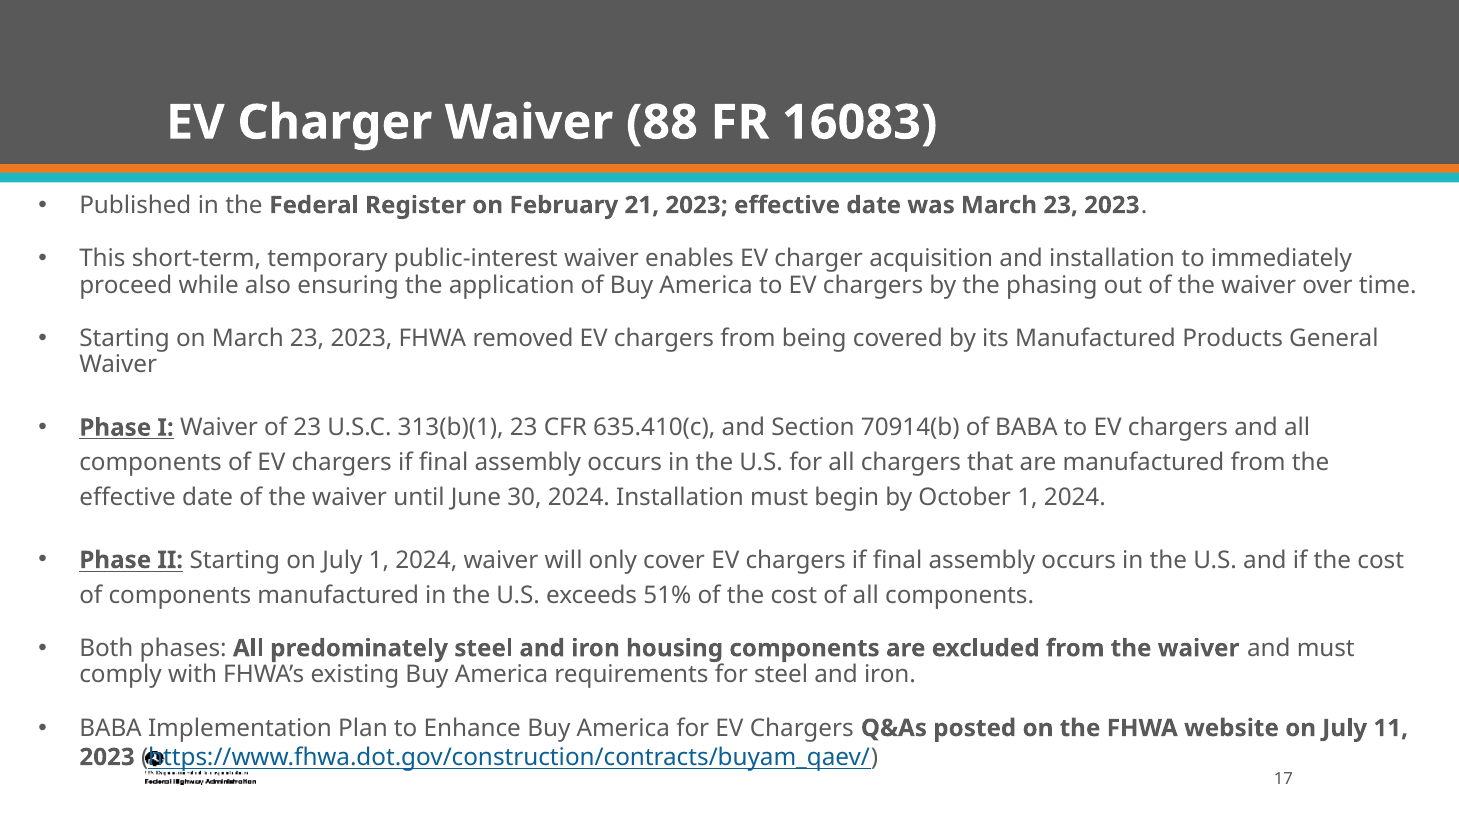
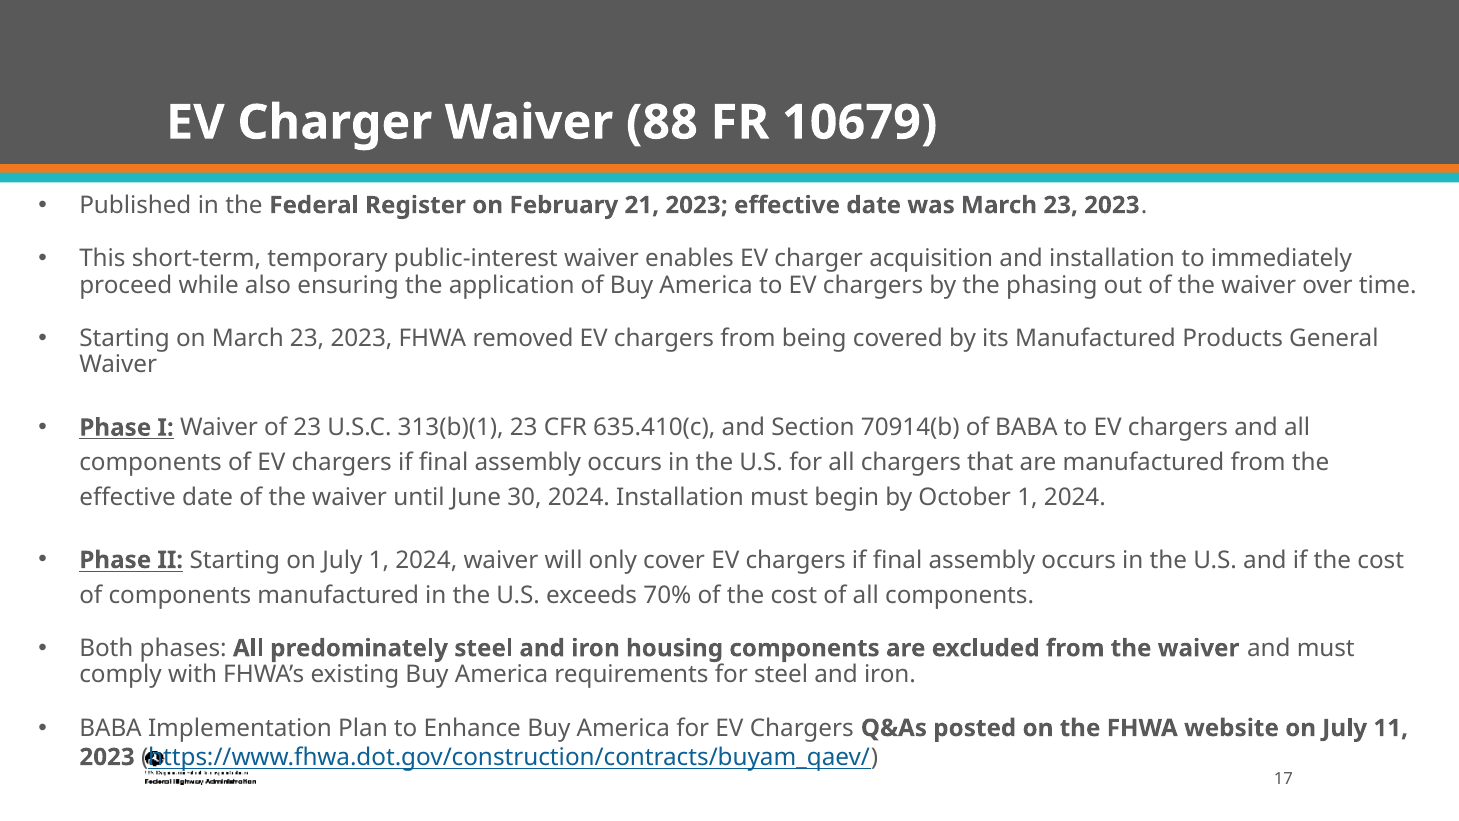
16083: 16083 -> 10679 (860, 123)
51%: 51% -> 70% (667, 595)
